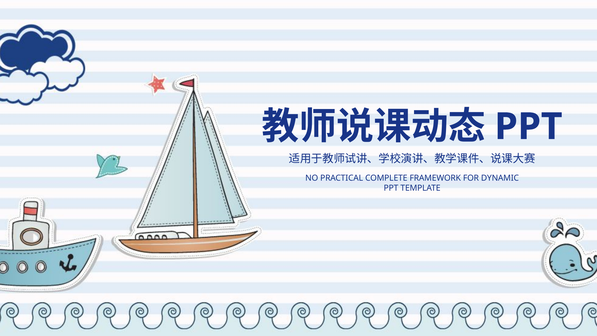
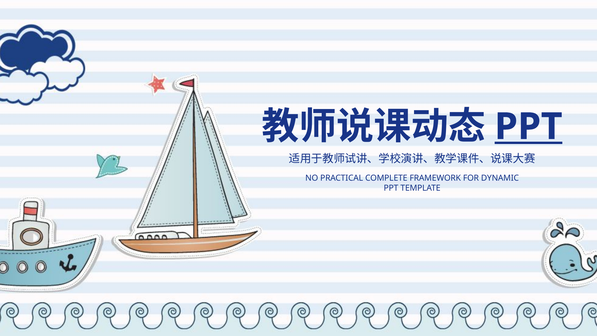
PPT underline: none -> present (528, 127)
